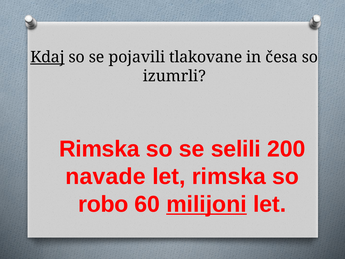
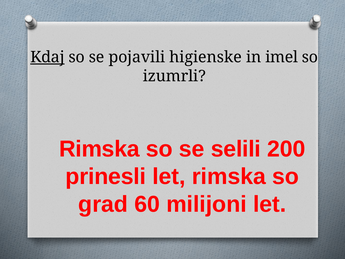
tlakovane: tlakovane -> higienske (206, 57)
česa: česa -> imel (282, 57)
navade: navade -> prinesli (106, 176)
robo: robo -> grad (103, 204)
milijoni underline: present -> none (206, 204)
